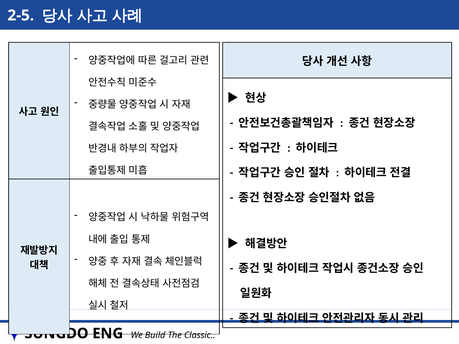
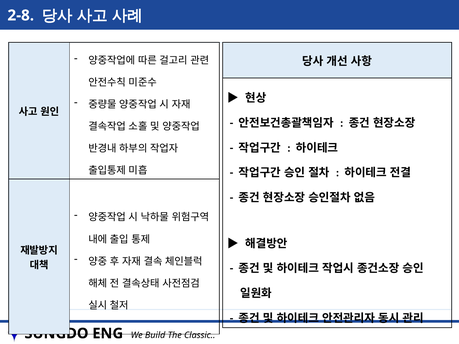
2-5: 2-5 -> 2-8 (21, 15)
